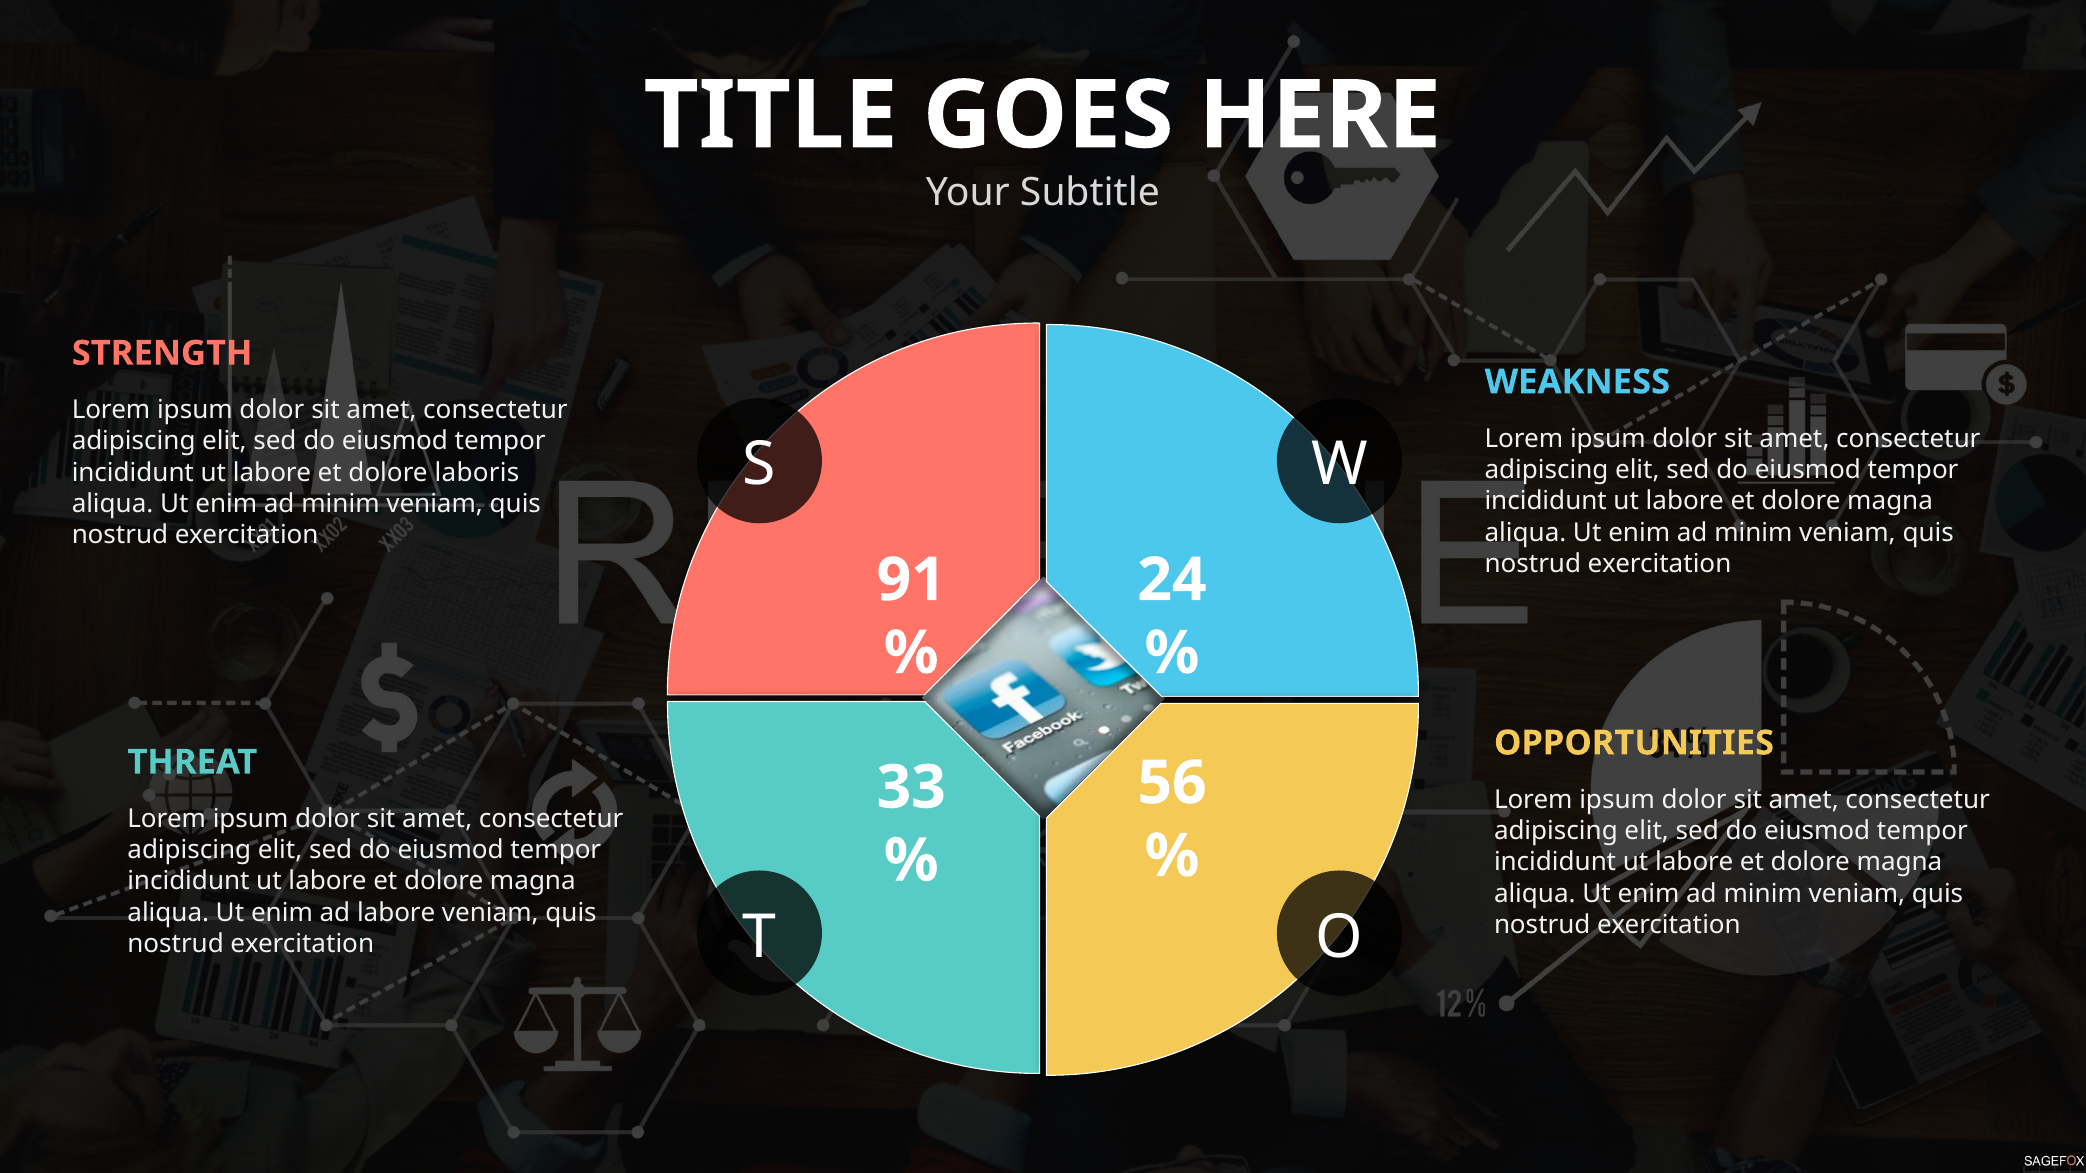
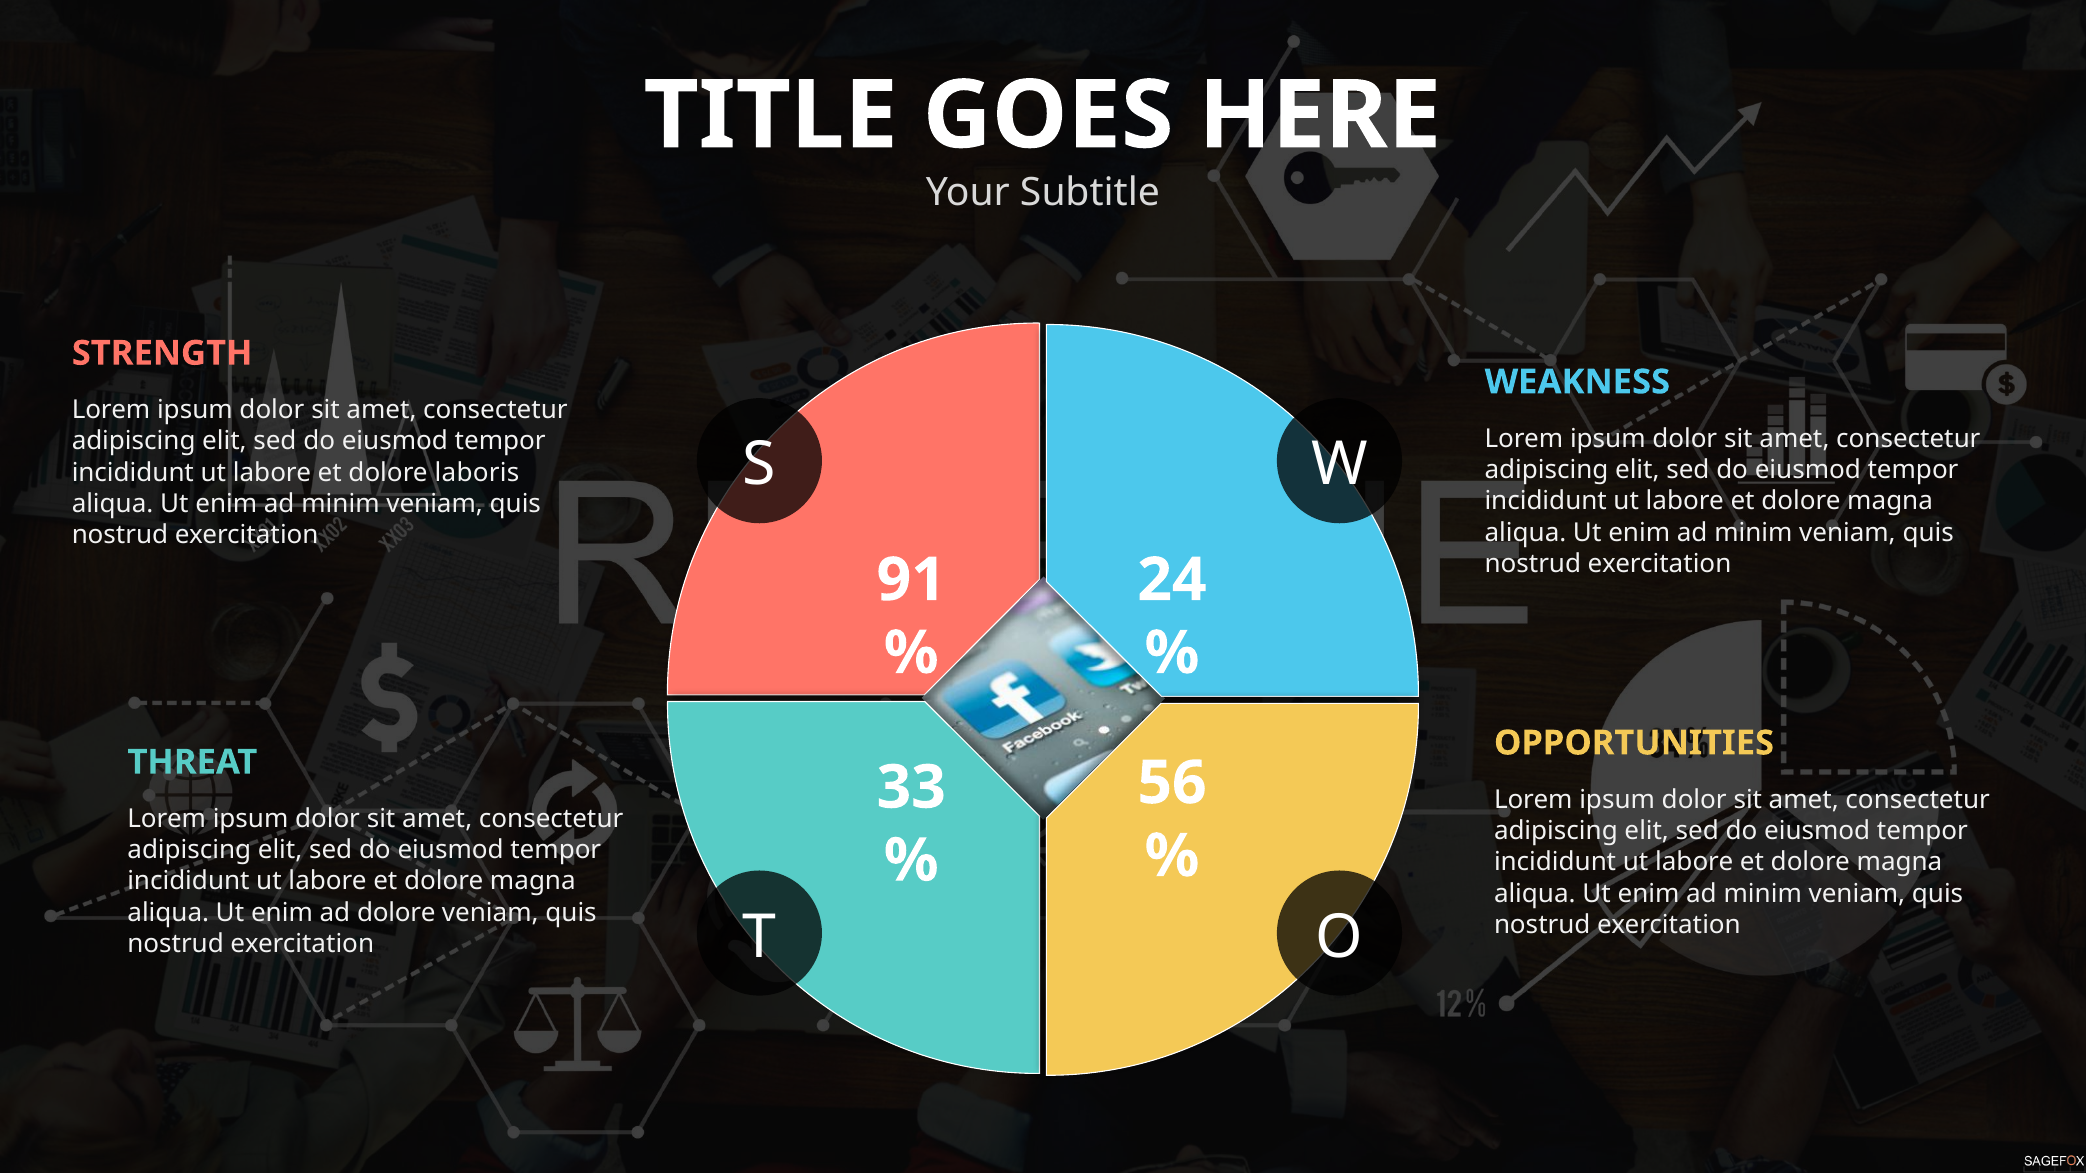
ad labore: labore -> dolore (396, 913)
